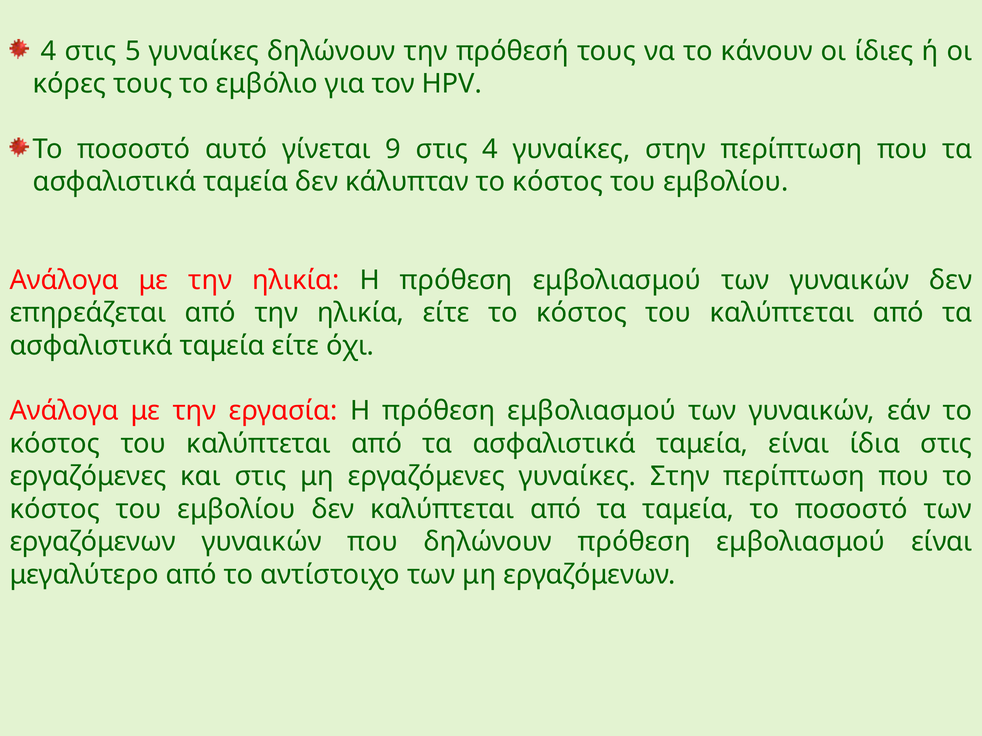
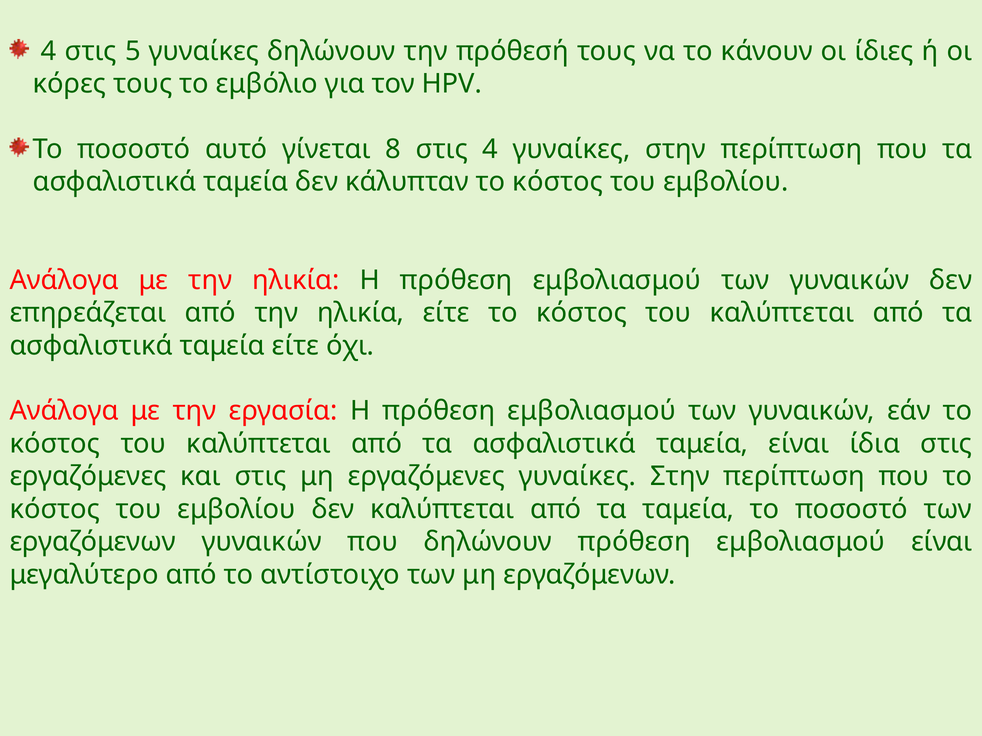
9: 9 -> 8 (393, 149)
